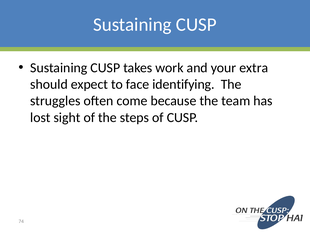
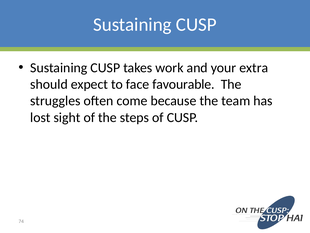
identifying: identifying -> favourable (184, 84)
